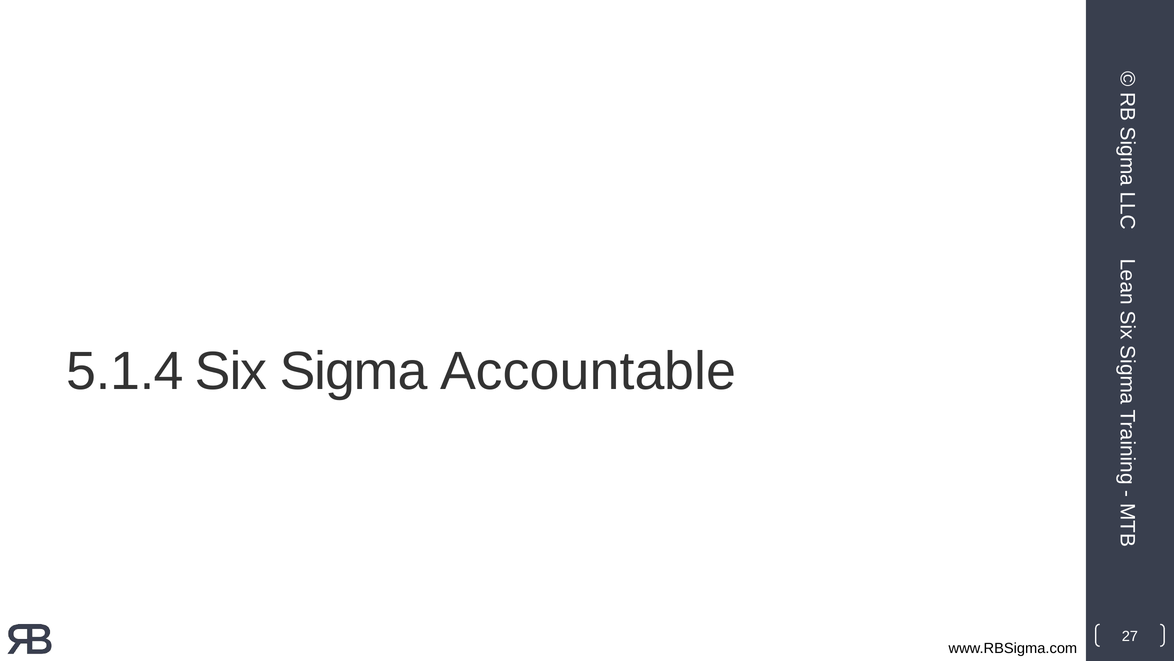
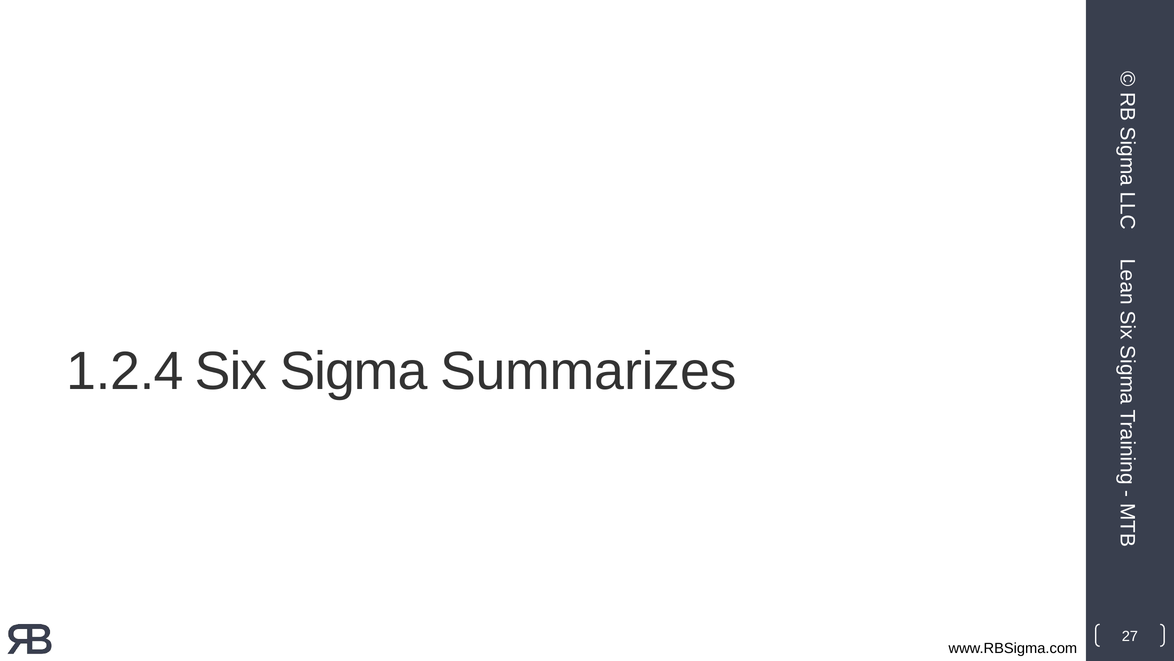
5.1.4: 5.1.4 -> 1.2.4 (125, 371)
Accountable: Accountable -> Summarizes (588, 371)
